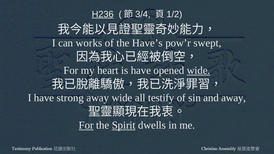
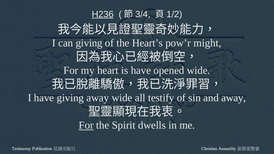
can works: works -> giving (89, 43)
Have’s: Have’s -> Heart’s (147, 43)
swept: swept -> might (207, 43)
wide underline: present -> none (199, 71)
have strong: strong -> giving (70, 98)
Spirit underline: present -> none (124, 125)
